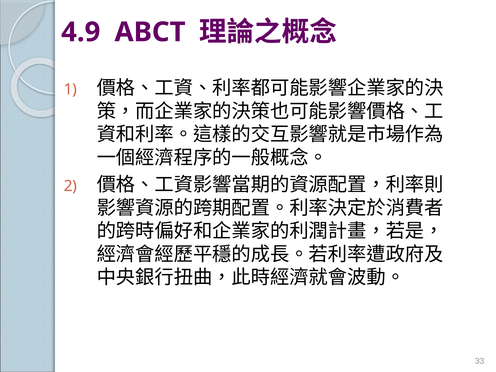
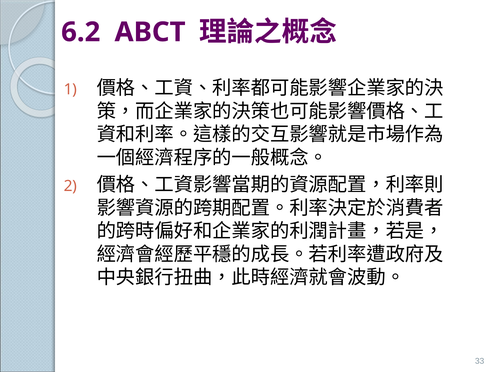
4.9: 4.9 -> 6.2 (81, 32)
